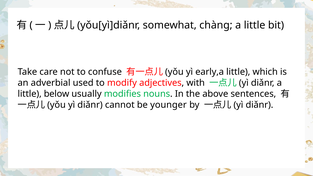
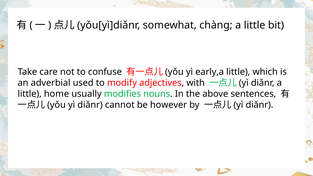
below: below -> home (56, 94)
younger: younger -> however (169, 105)
